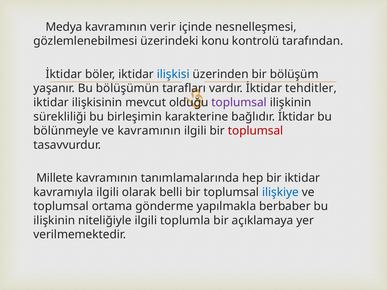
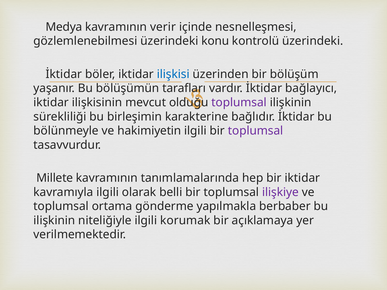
kontrolü tarafından: tarafından -> üzerindeki (313, 41)
tehditler: tehditler -> bağlayıcı (311, 88)
ve kavramının: kavramının -> hakimiyetin (149, 131)
toplumsal colour: red -> purple (256, 131)
ilişkiye colour: blue -> purple (280, 192)
toplumla: toplumla -> korumak (185, 221)
